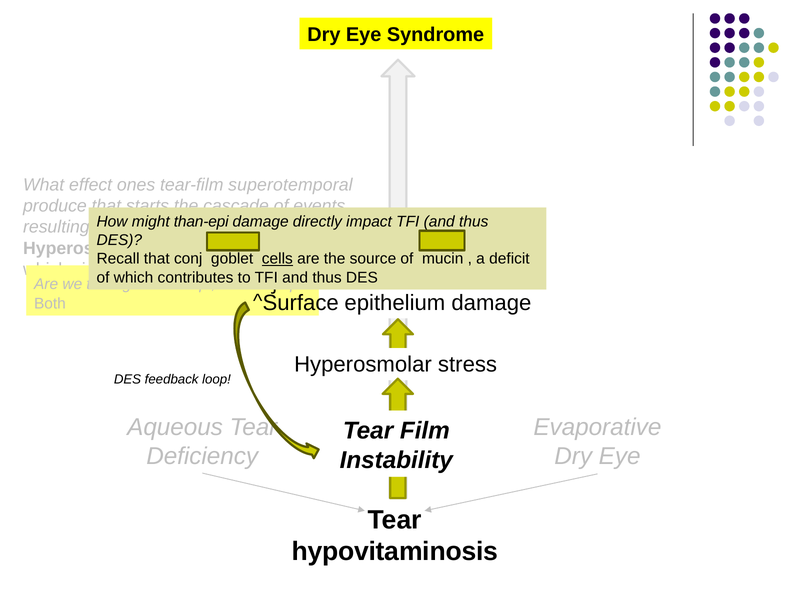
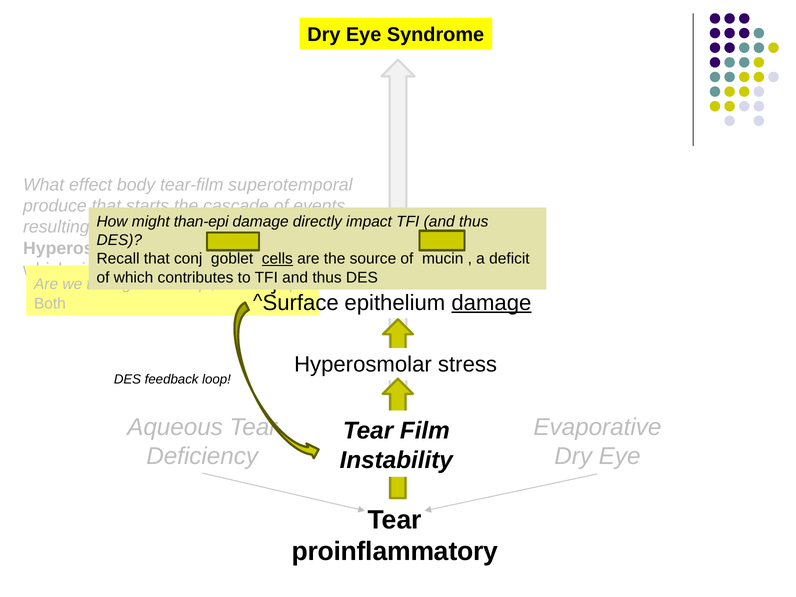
ones: ones -> body (136, 185)
damage underline: none -> present (491, 303)
hypovitaminosis: hypovitaminosis -> proinflammatory (395, 552)
